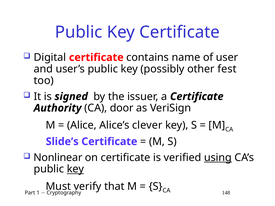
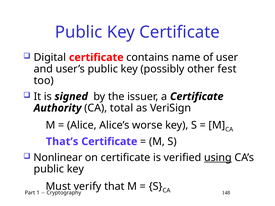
door: door -> total (122, 108)
clever: clever -> worse (147, 125)
Slide’s: Slide’s -> That’s (62, 142)
key underline: present -> none (75, 169)
